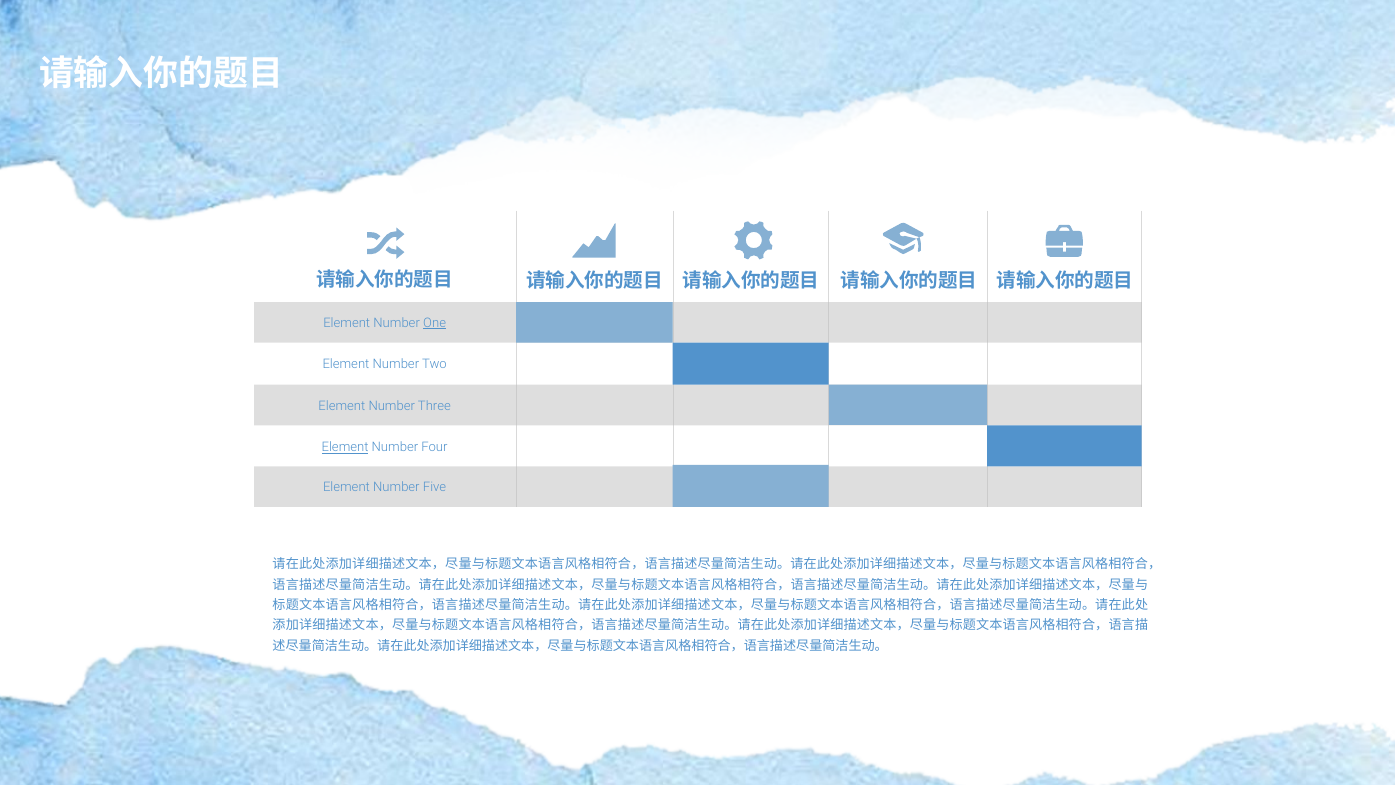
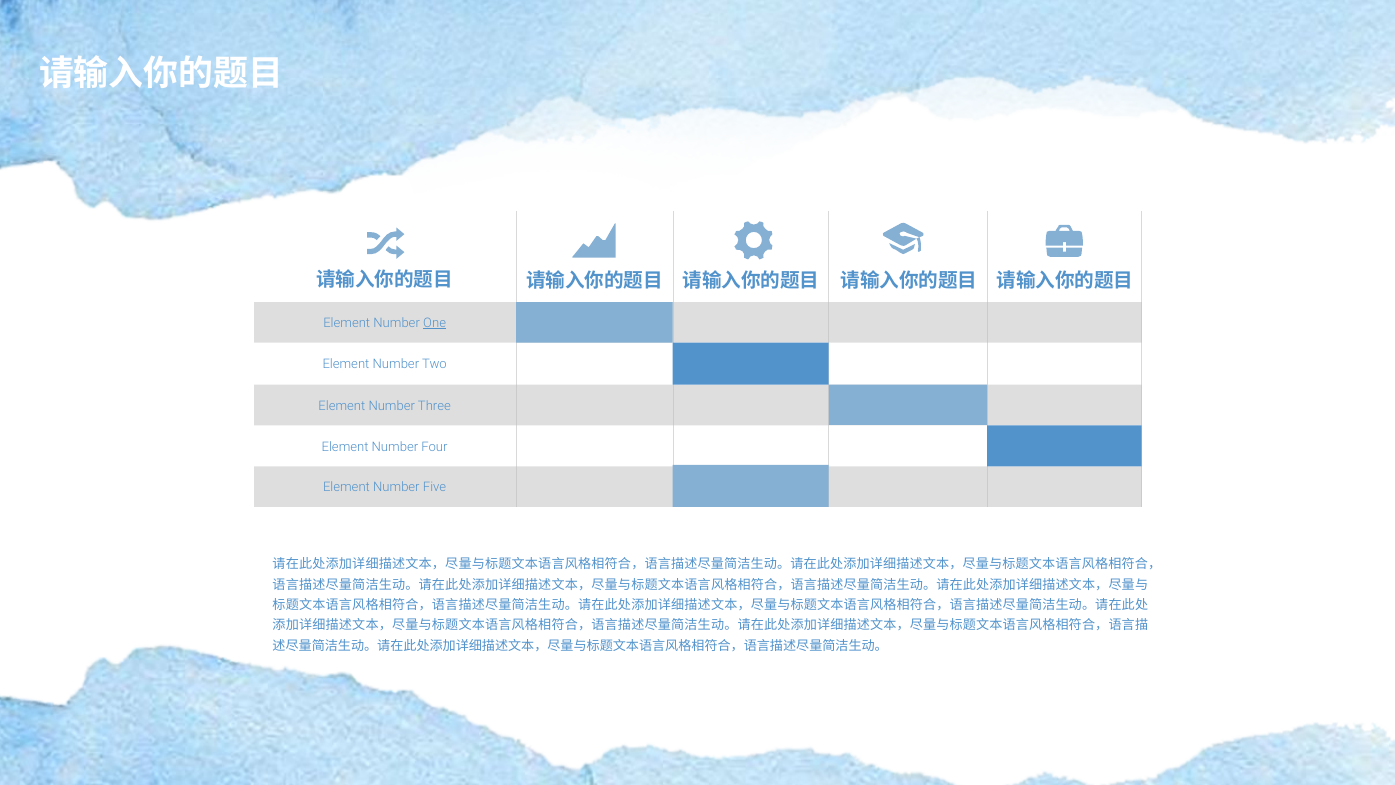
Element underline: present -> none (345, 447)
